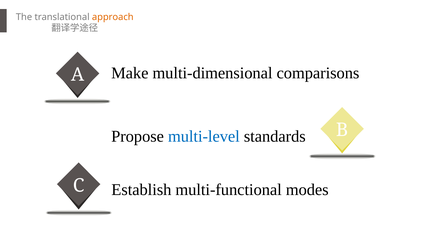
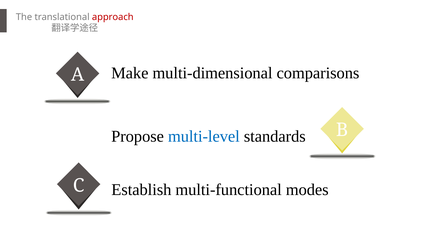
approach colour: orange -> red (113, 17)
